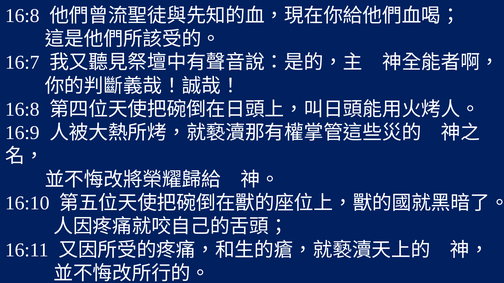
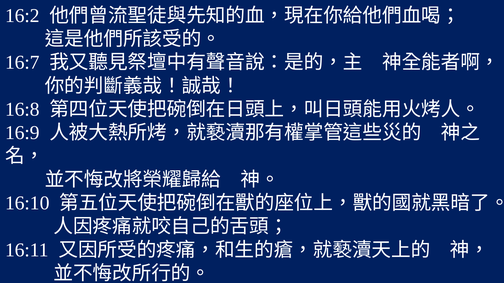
16:8: 16:8 -> 16:2 (22, 16)
